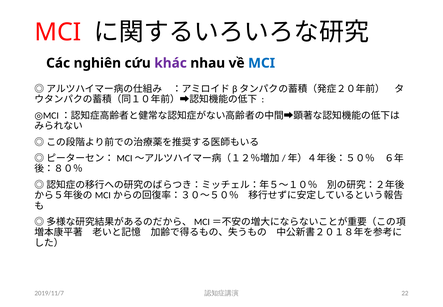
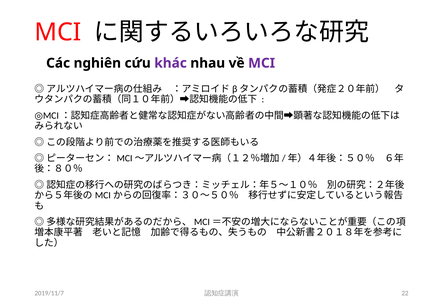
MCI colour: blue -> purple (262, 63)
